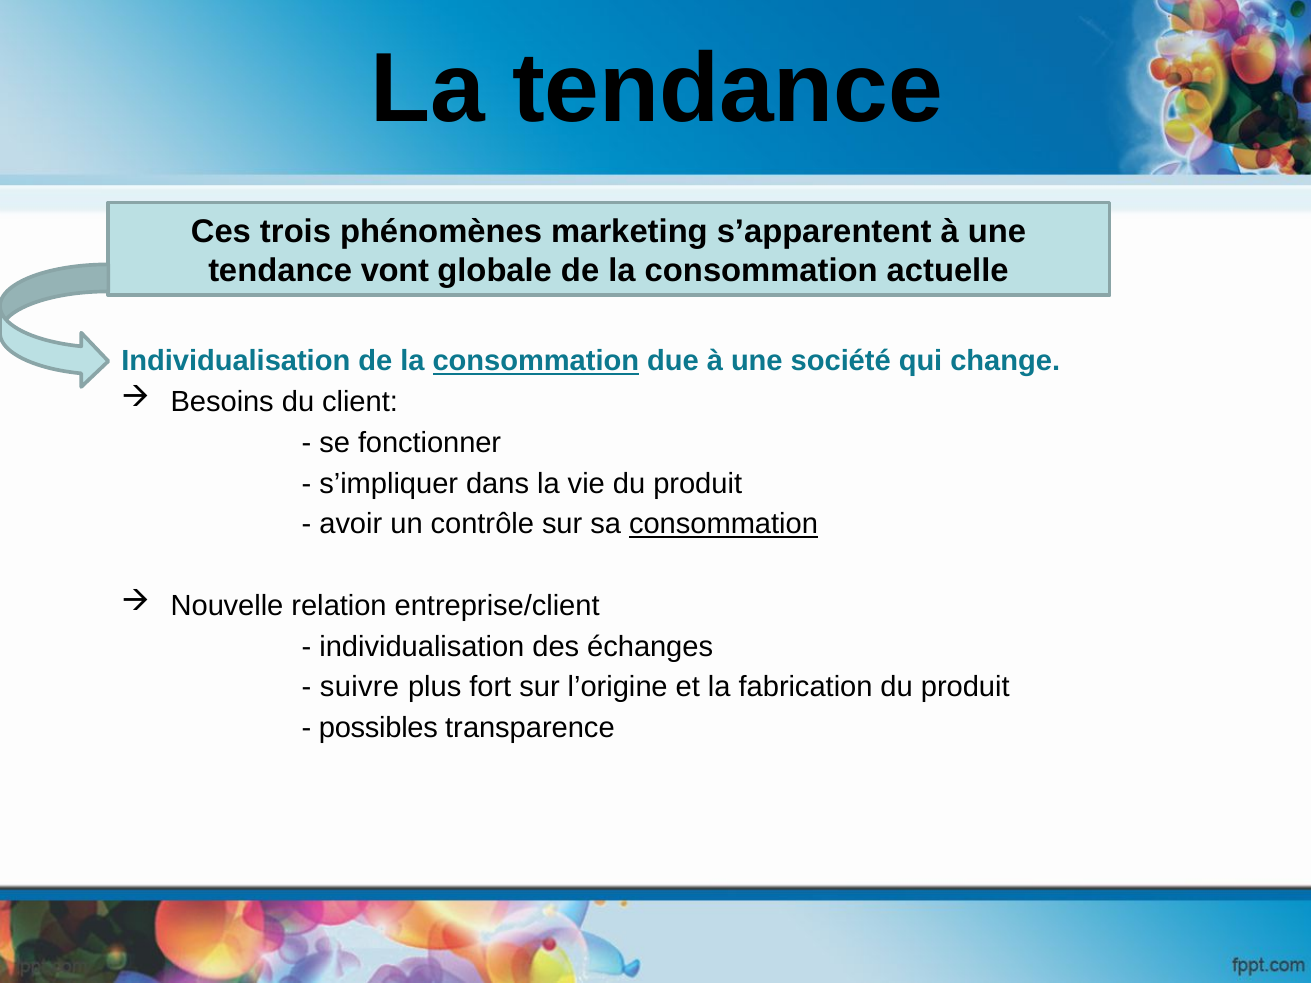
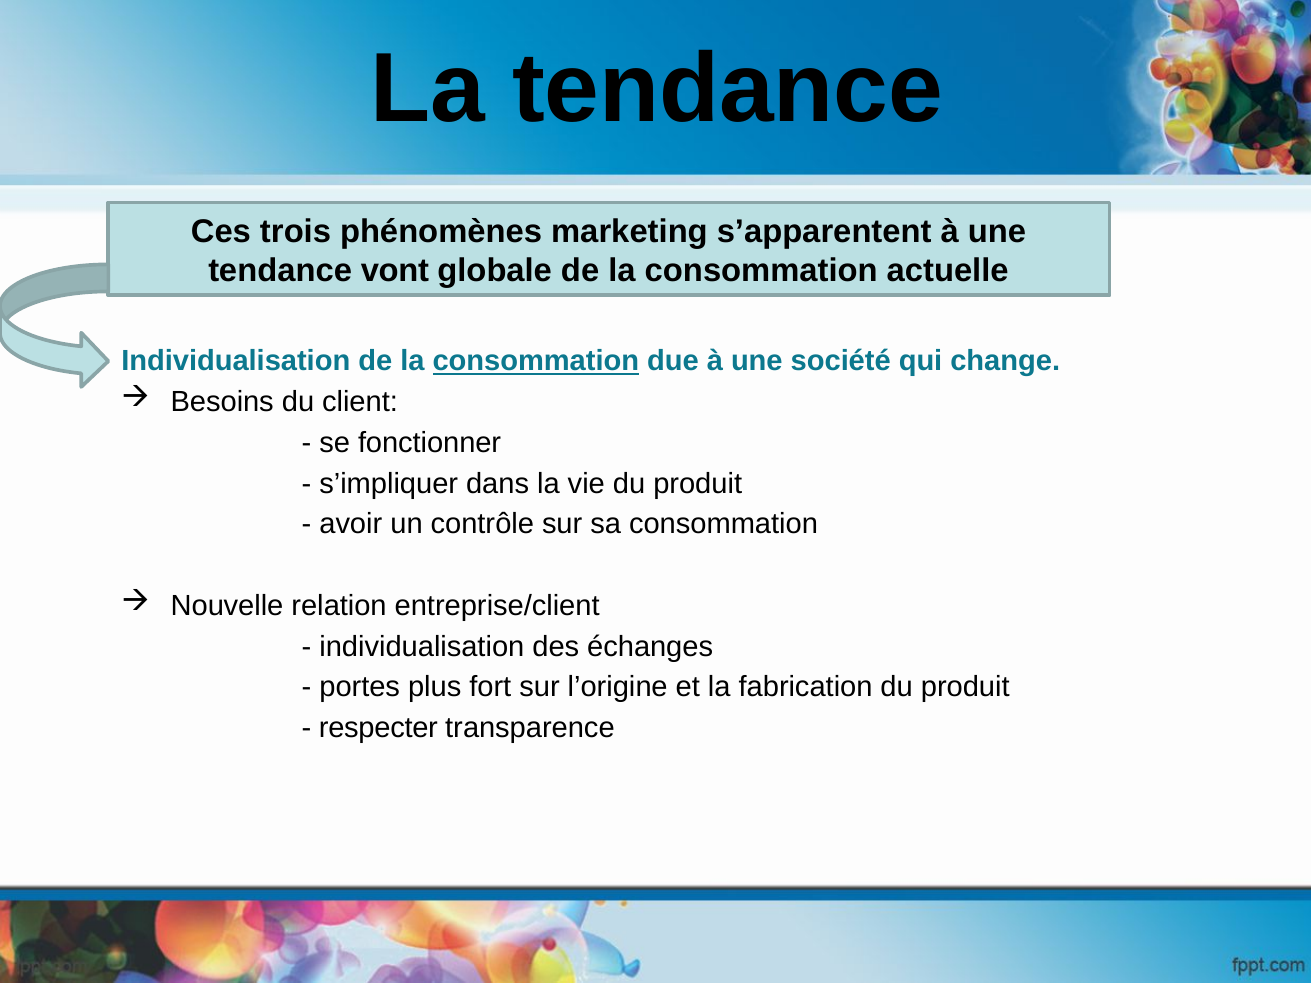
consommation underline: present -> none (723, 524)
suivre: suivre -> portes (360, 687)
possibles: possibles -> respecter (378, 728)
